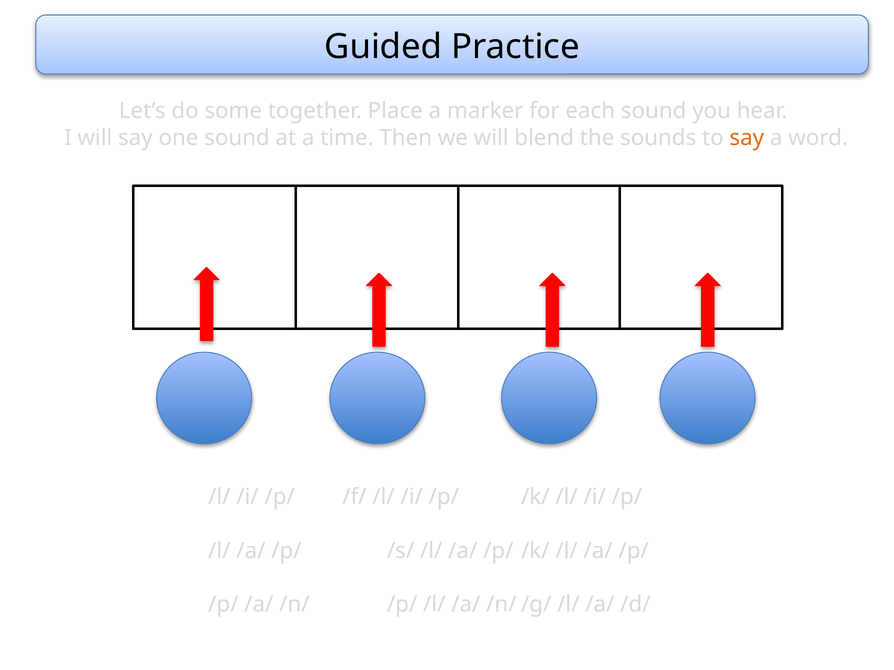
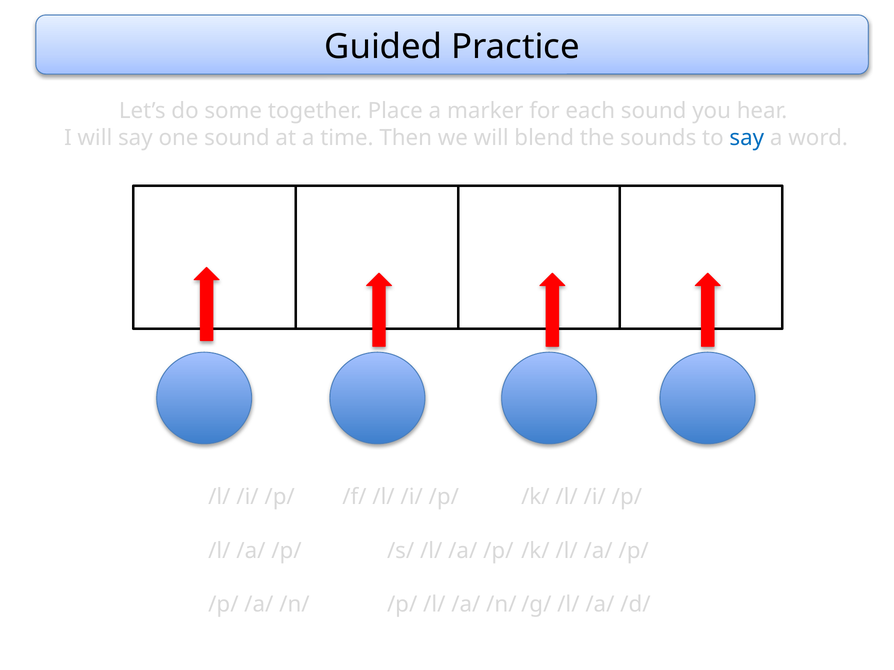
say colour: orange -> blue (747, 138)
